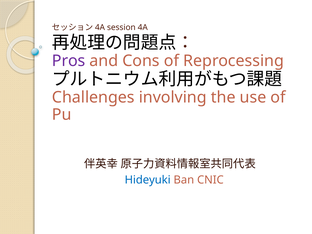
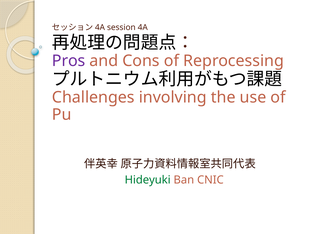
Hideyuki colour: blue -> green (148, 180)
